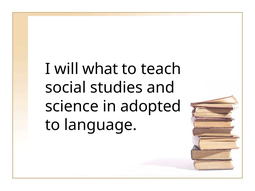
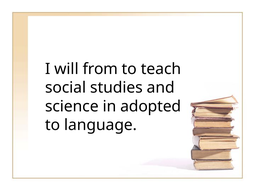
what: what -> from (100, 69)
